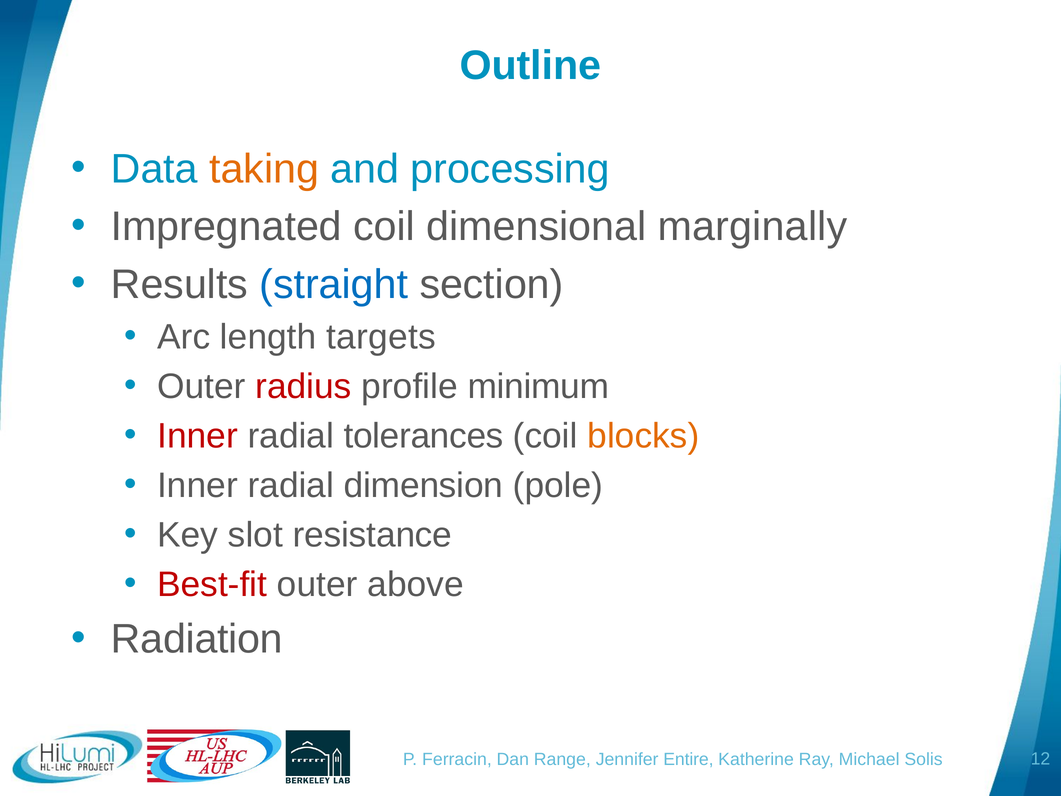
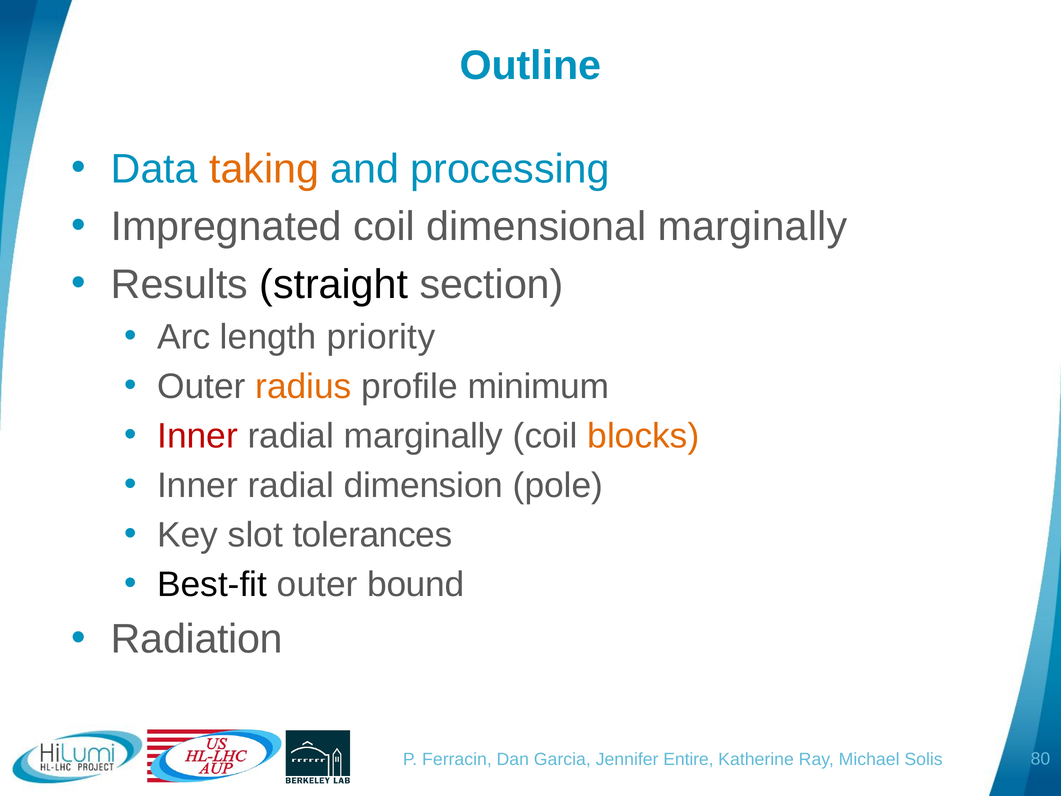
straight colour: blue -> black (334, 284)
targets: targets -> priority (381, 337)
radius colour: red -> orange (303, 387)
radial tolerances: tolerances -> marginally (423, 436)
resistance: resistance -> tolerances (372, 535)
Best-fit colour: red -> black (212, 585)
above: above -> bound (416, 585)
Range: Range -> Garcia (562, 759)
12: 12 -> 80 (1040, 759)
